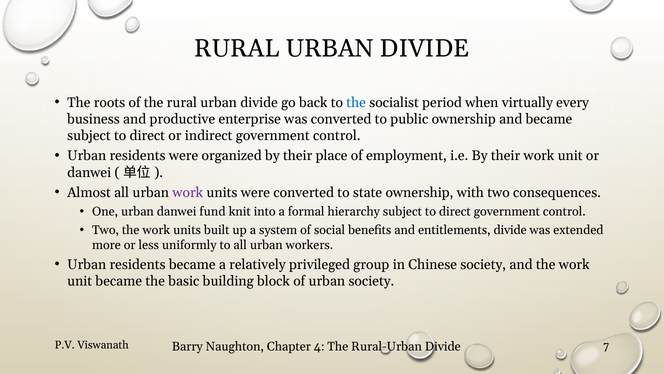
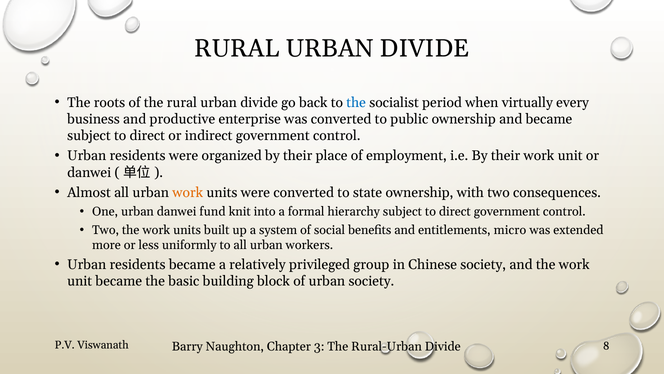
work colour: purple -> orange (188, 192)
entitlements divide: divide -> micro (510, 230)
7: 7 -> 8 (606, 346)
4: 4 -> 3 (319, 346)
